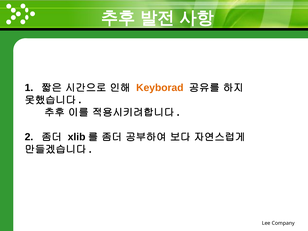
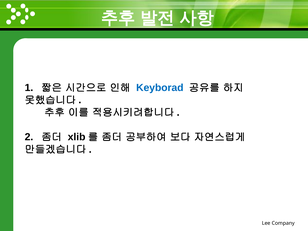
Keyborad colour: orange -> blue (160, 88)
